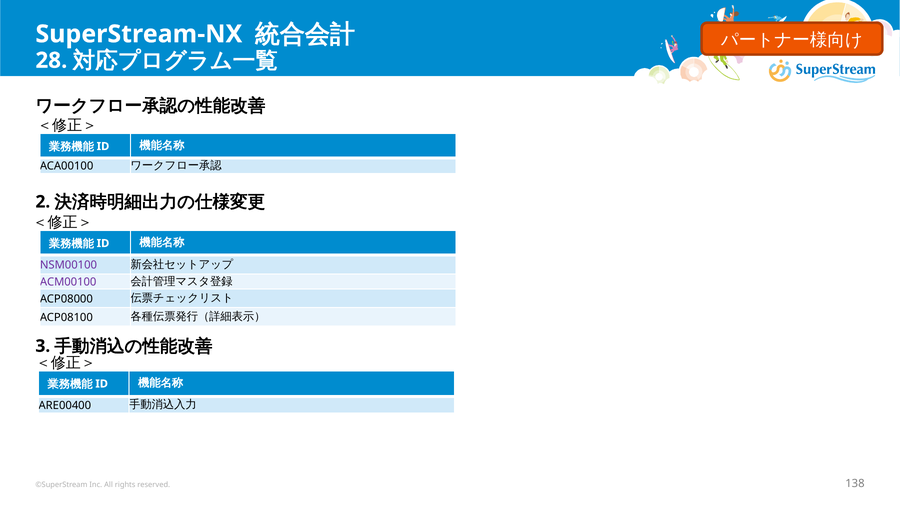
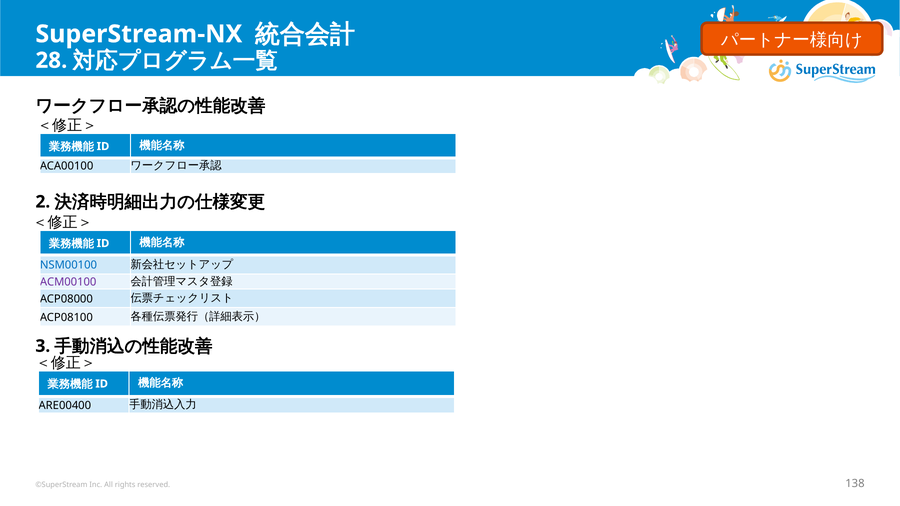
NSM00100 colour: purple -> blue (68, 265)
